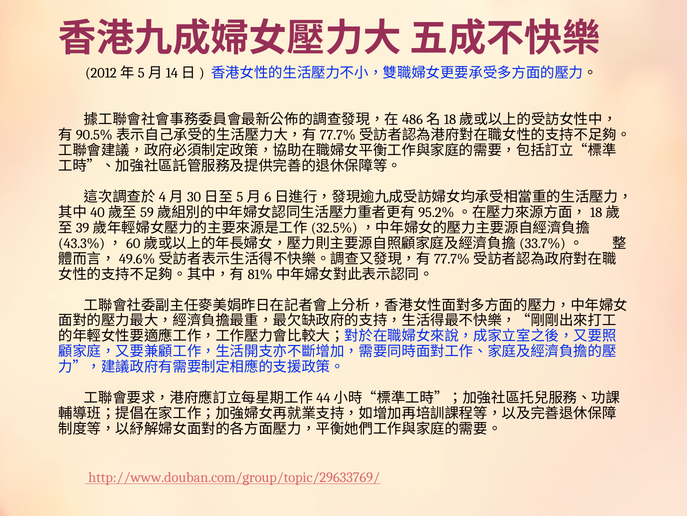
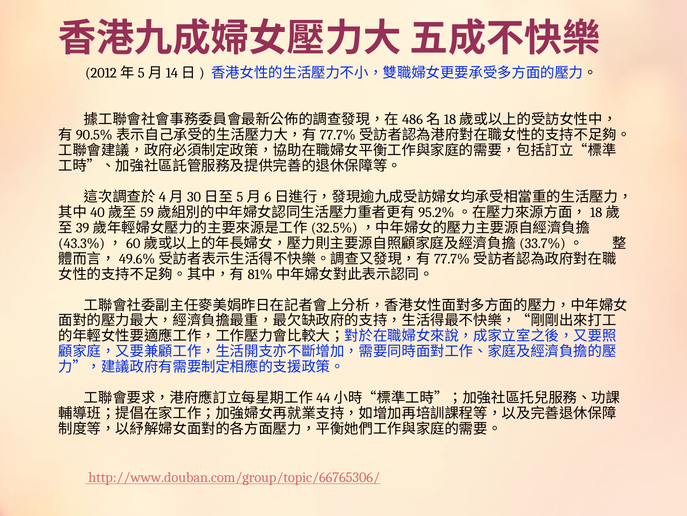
http://www.douban.com/group/topic/29633769/: http://www.douban.com/group/topic/29633769/ -> http://www.douban.com/group/topic/66765306/ (234, 477)
